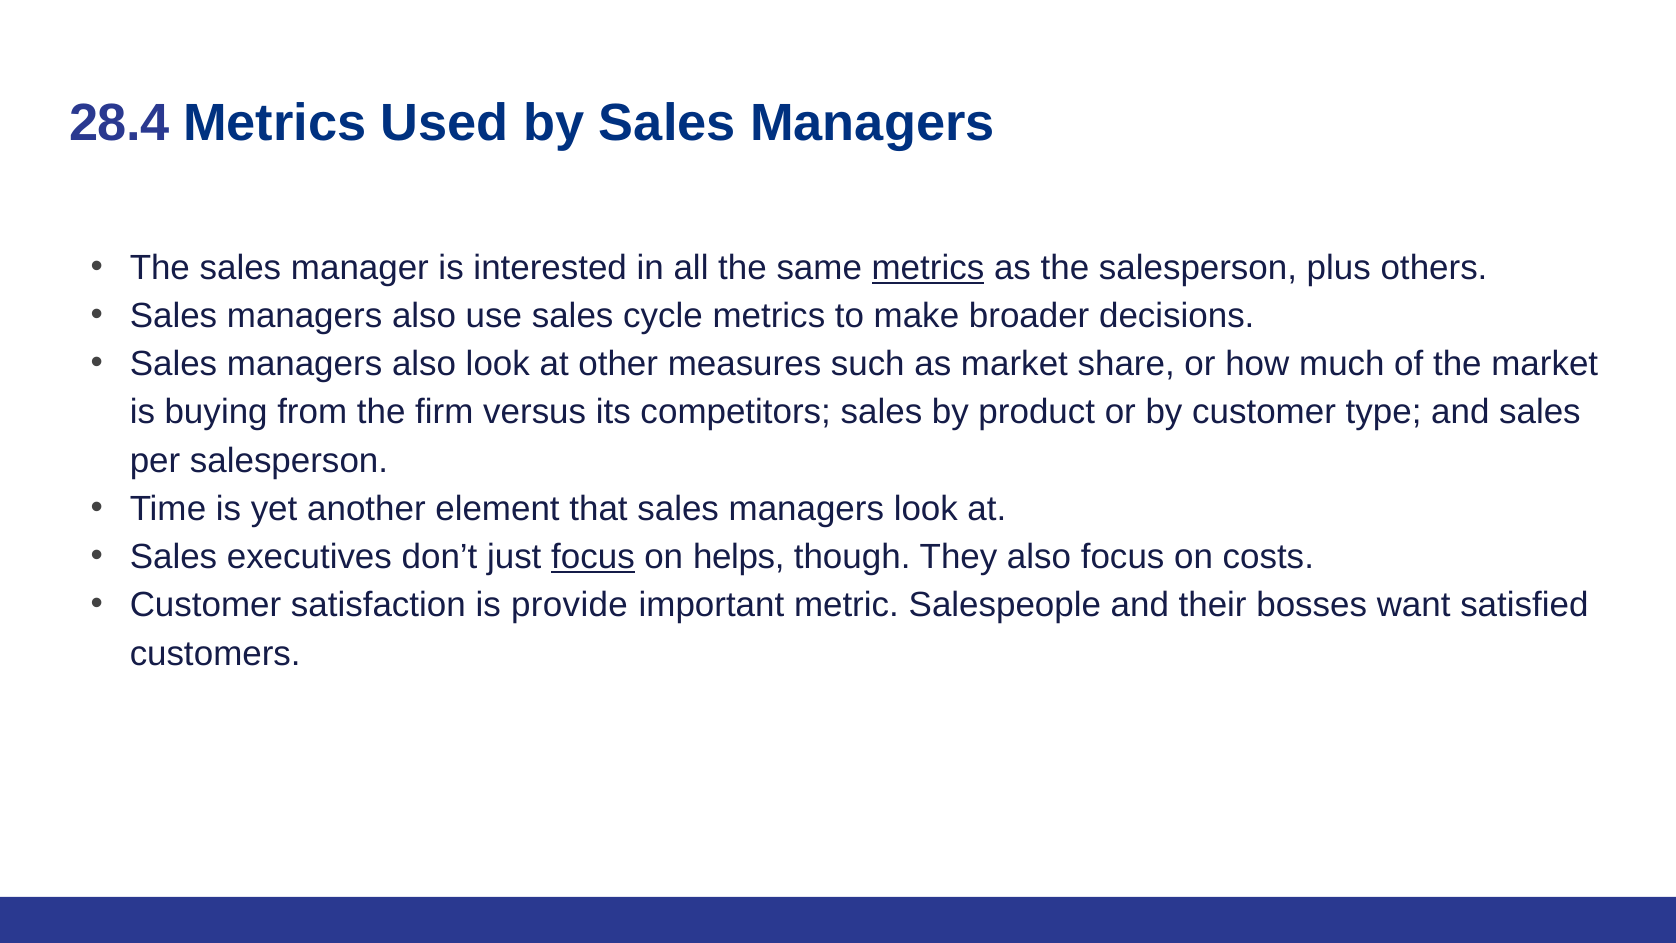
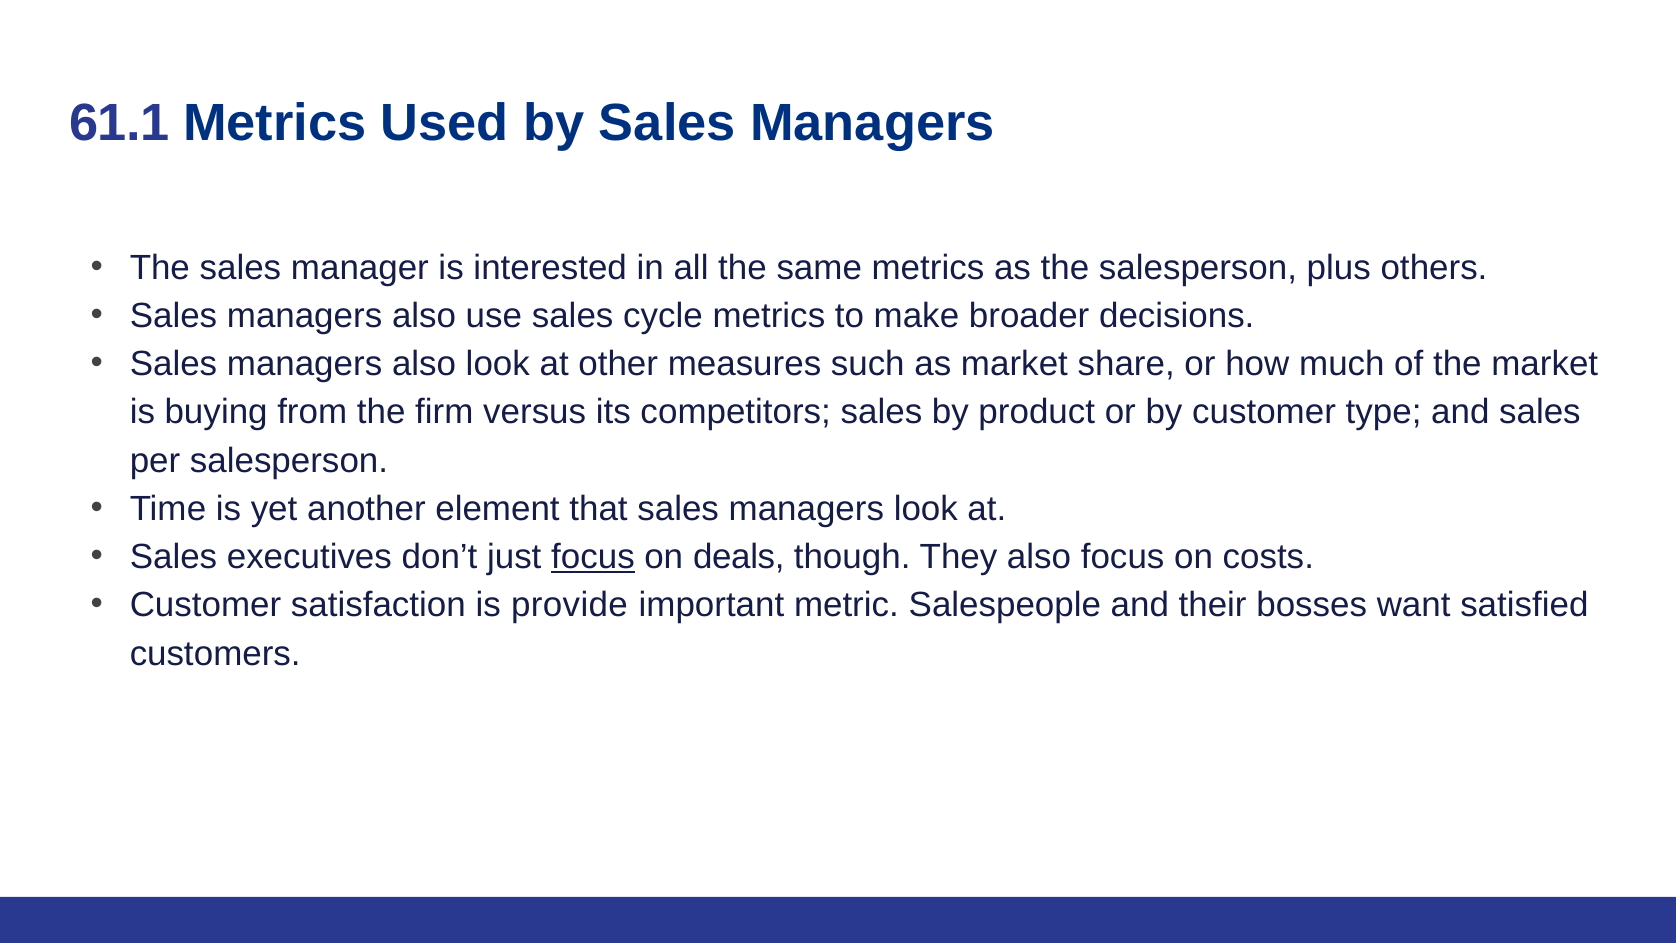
28.4: 28.4 -> 61.1 (119, 123)
metrics underline: present -> none (928, 268)
helps: helps -> deals (739, 557)
